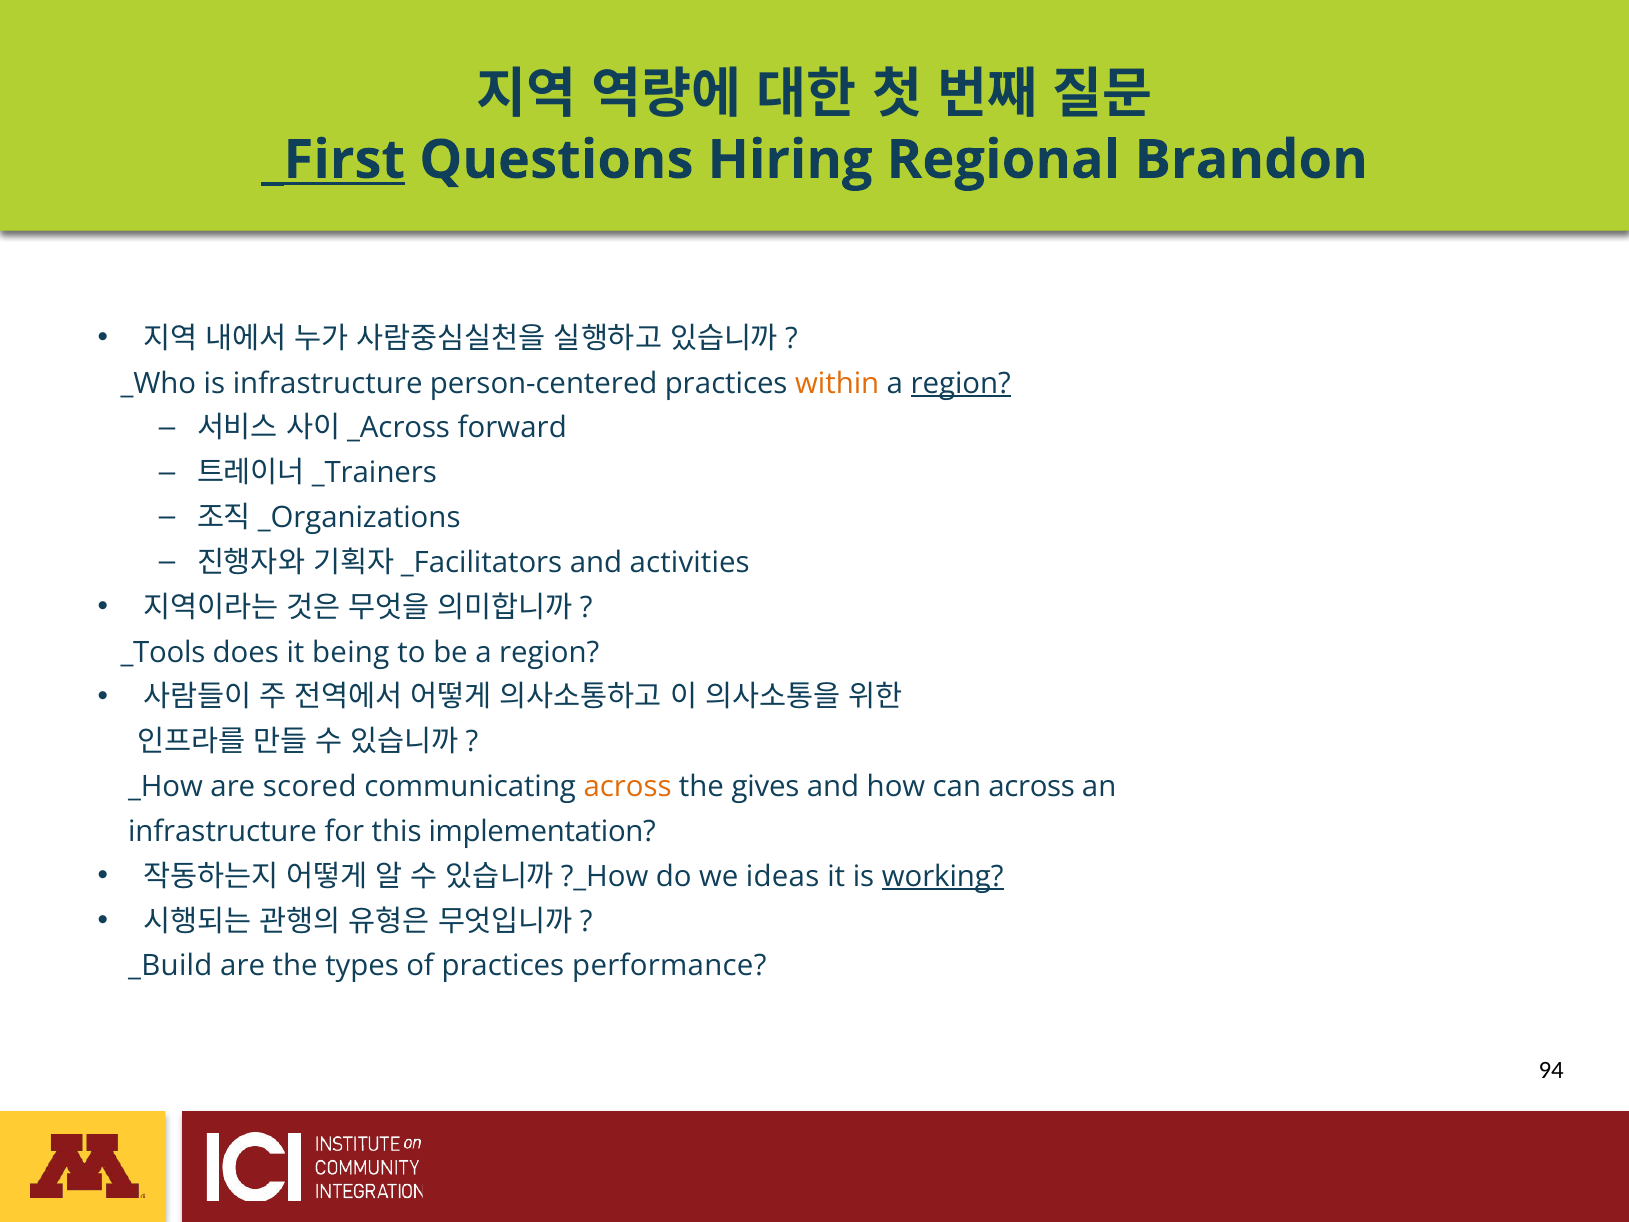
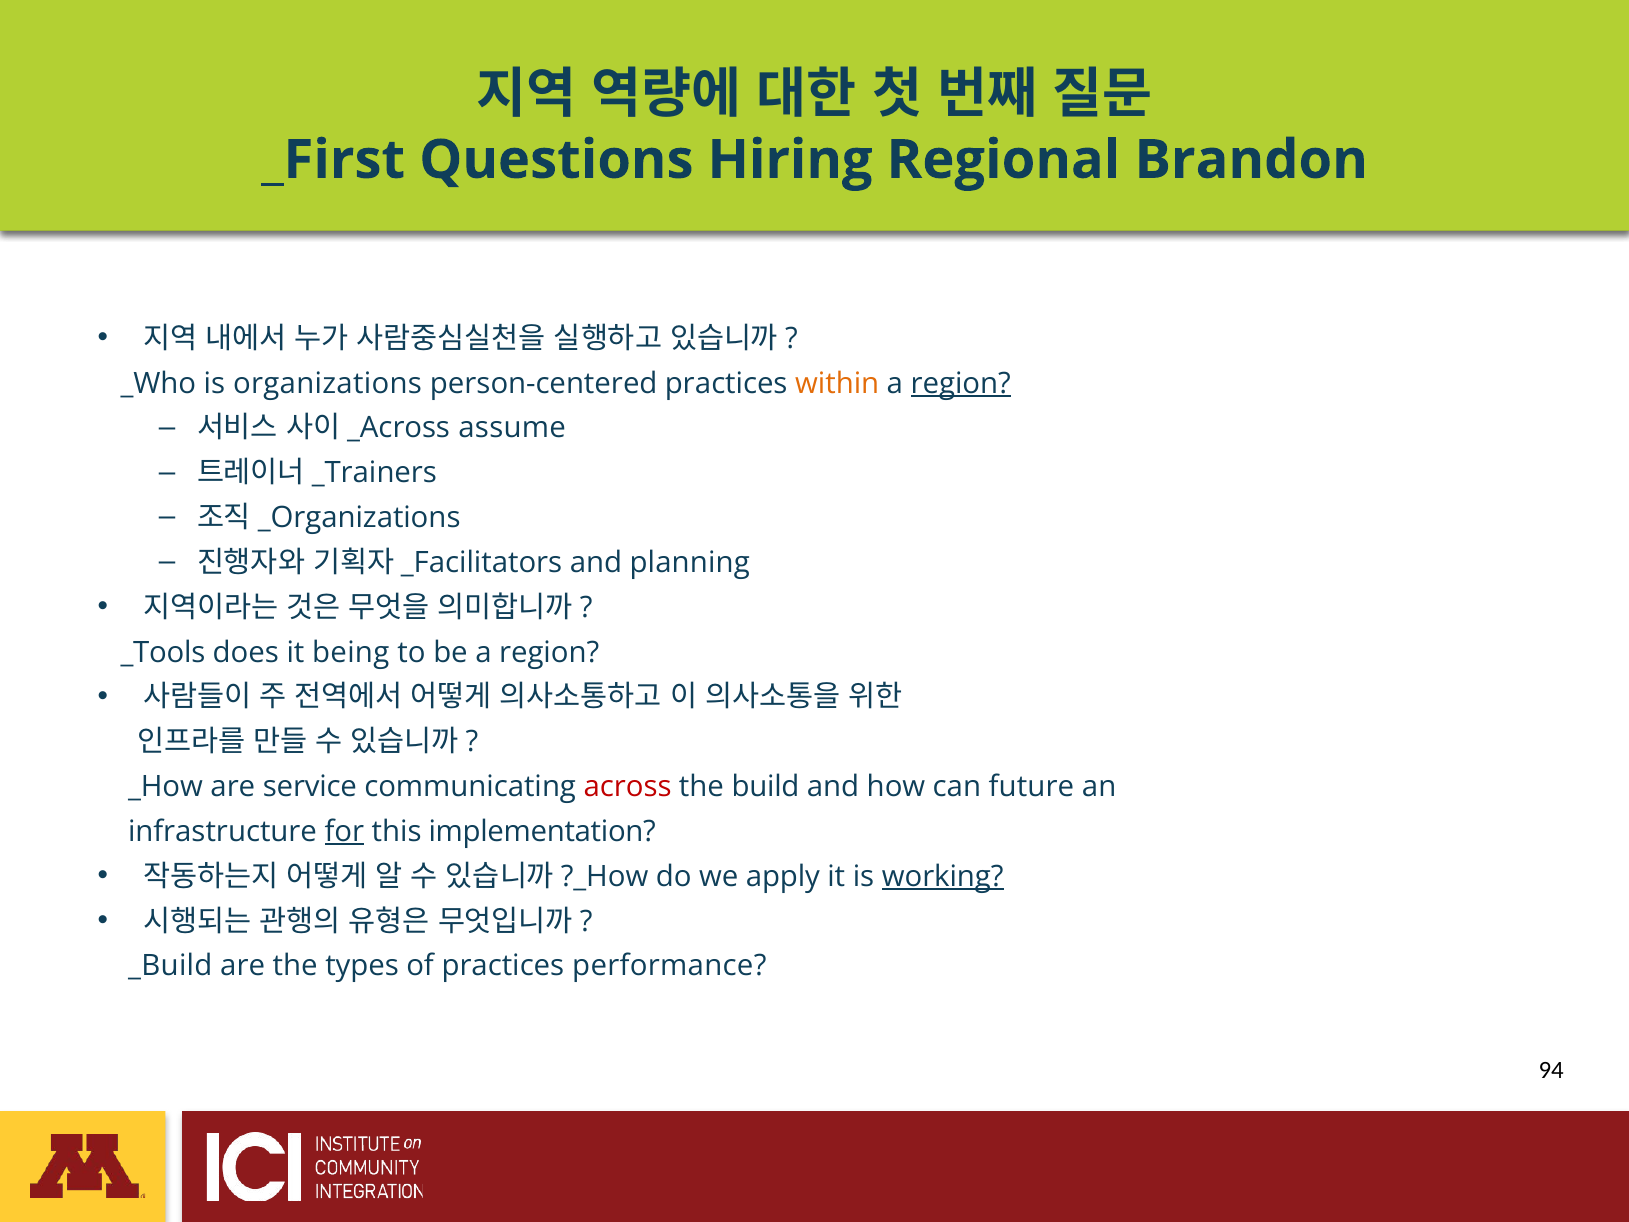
_First underline: present -> none (333, 160)
is infrastructure: infrastructure -> organizations (328, 383)
forward: forward -> assume (512, 428)
activities: activities -> planning (690, 563)
scored: scored -> service (310, 787)
across colour: orange -> red (628, 787)
gives: gives -> build (765, 787)
can across: across -> future (1031, 787)
for underline: none -> present (344, 832)
ideas: ideas -> apply (783, 876)
